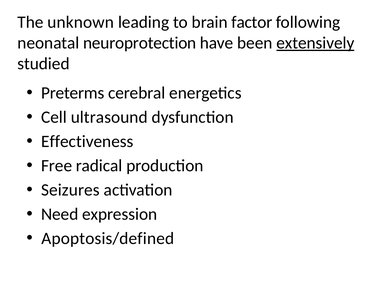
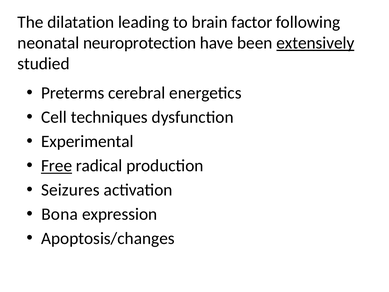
unknown: unknown -> dilatation (81, 22)
ultrasound: ultrasound -> techniques (109, 117)
Effectiveness: Effectiveness -> Experimental (87, 141)
Free underline: none -> present (57, 166)
Need: Need -> Bona (60, 214)
Apoptosis/defined: Apoptosis/defined -> Apoptosis/changes (108, 238)
